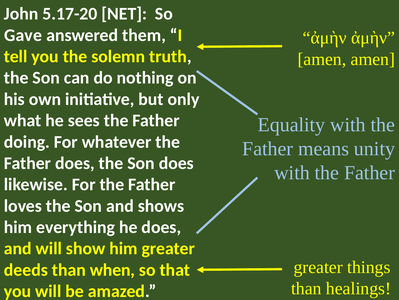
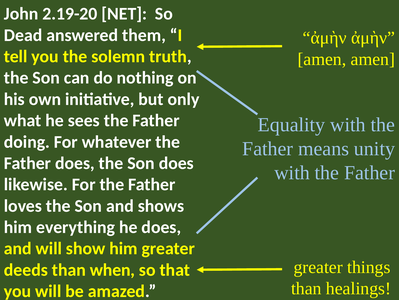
5.17-20: 5.17-20 -> 2.19-20 (70, 14)
Gave: Gave -> Dead (23, 35)
